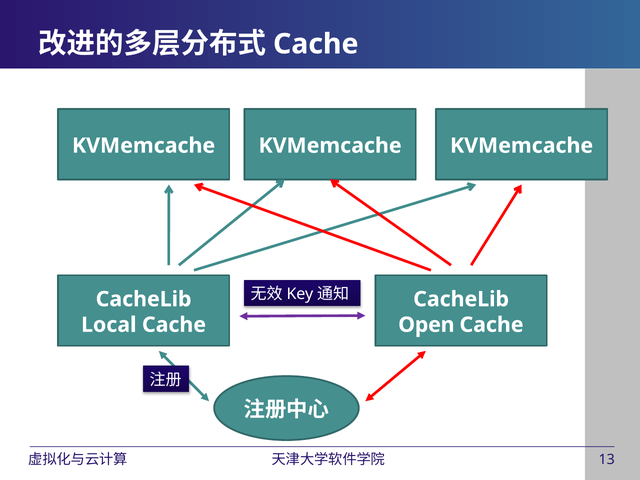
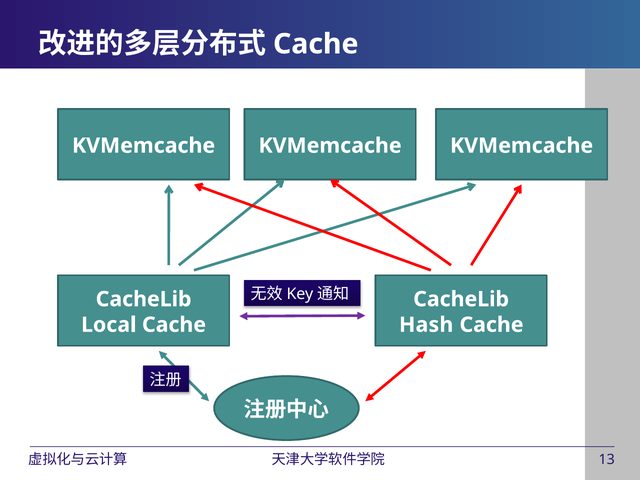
Open: Open -> Hash (426, 325)
